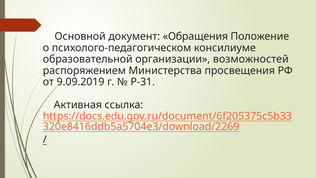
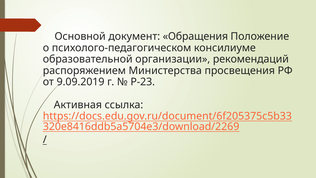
возможностей: возможностей -> рекомендаций (251, 59)
Р-31: Р-31 -> Р-23 (143, 82)
